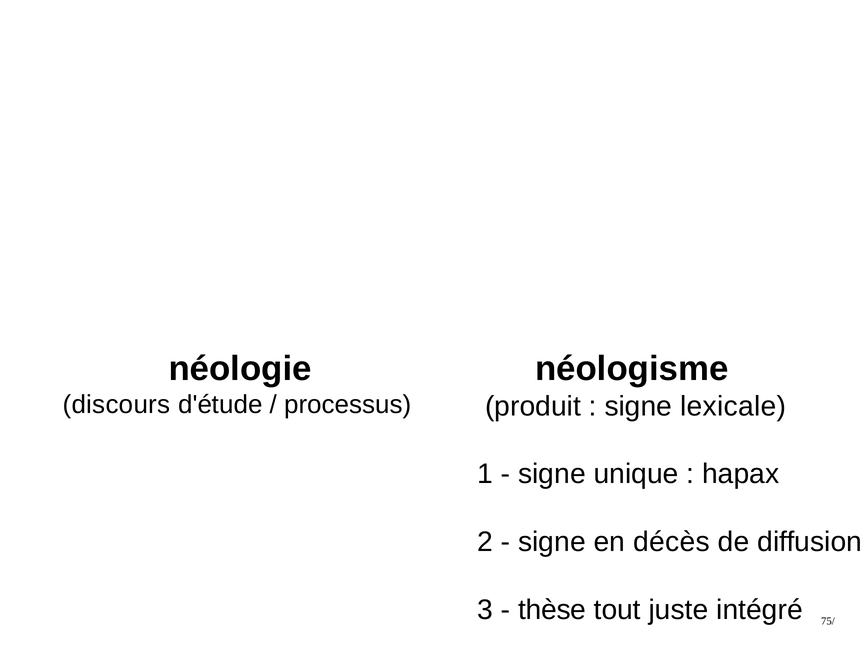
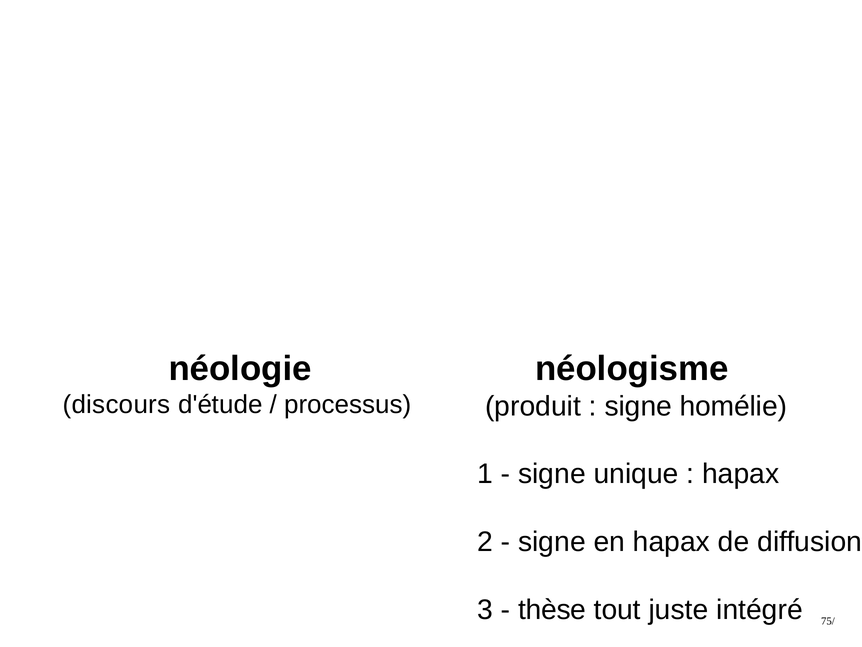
lexicale: lexicale -> homélie (733, 406)
en décès: décès -> hapax (672, 542)
